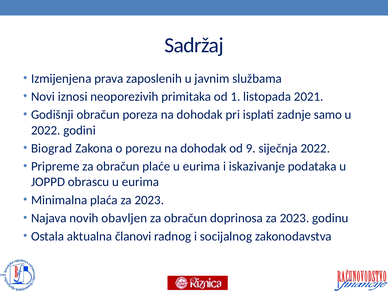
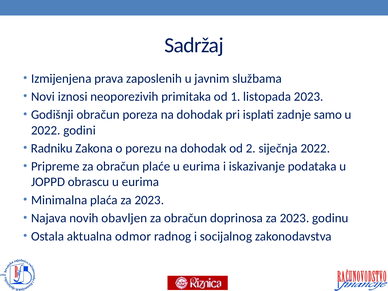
listopada 2021: 2021 -> 2023 (309, 97)
Biograd: Biograd -> Radniku (52, 148)
9: 9 -> 2 (251, 148)
članovi: članovi -> odmor (133, 236)
